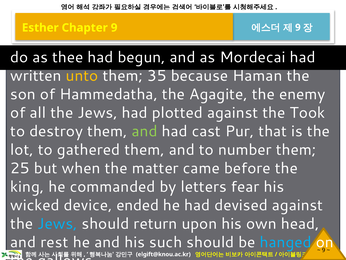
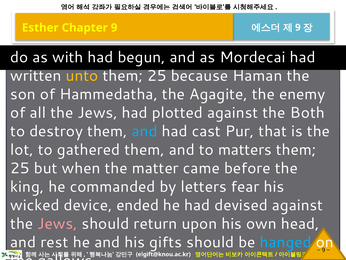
thee: thee -> with (68, 57)
35: 35 -> 25 (157, 76)
Took: Took -> Both (307, 113)
and colour: light green -> light blue (145, 131)
number: number -> matters (245, 150)
Jews colour: light blue -> pink (57, 223)
such: such -> gifts (166, 242)
